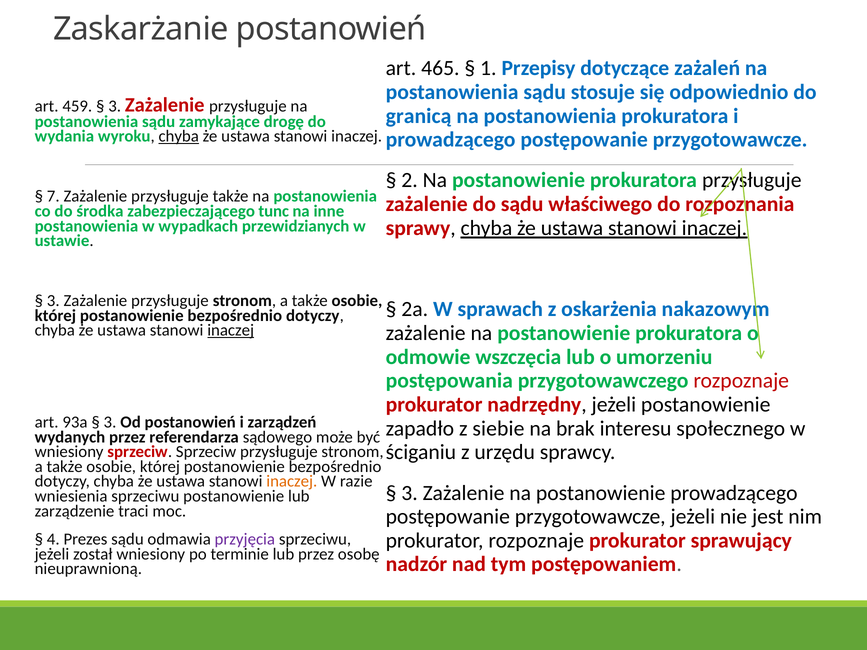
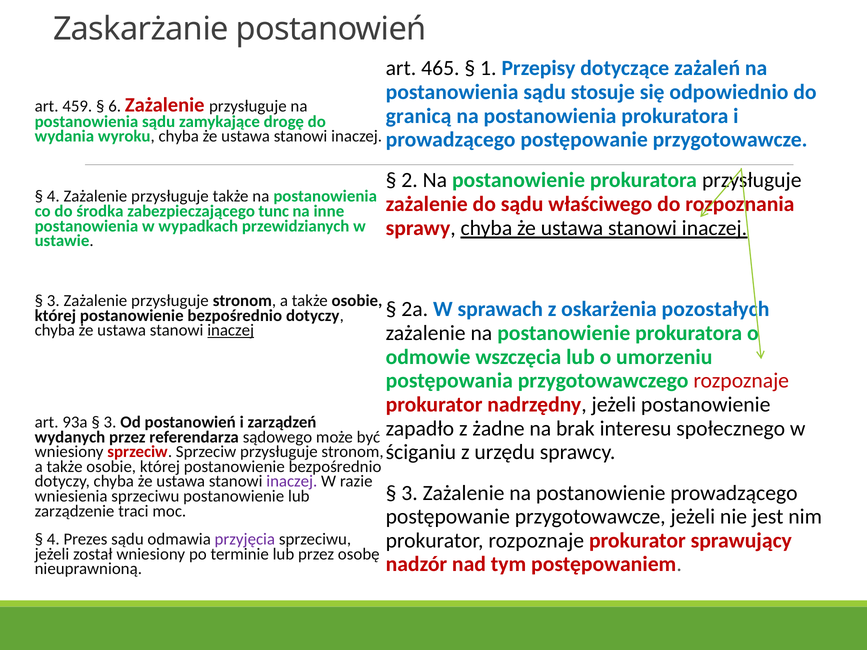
3: 3 -> 6 (115, 106)
chyba underline: present -> none (179, 136)
7: 7 -> 4 (53, 196)
nakazowym: nakazowym -> pozostałych (716, 309)
siebie: siebie -> żadne (499, 429)
inaczej colour: orange -> purple (292, 482)
